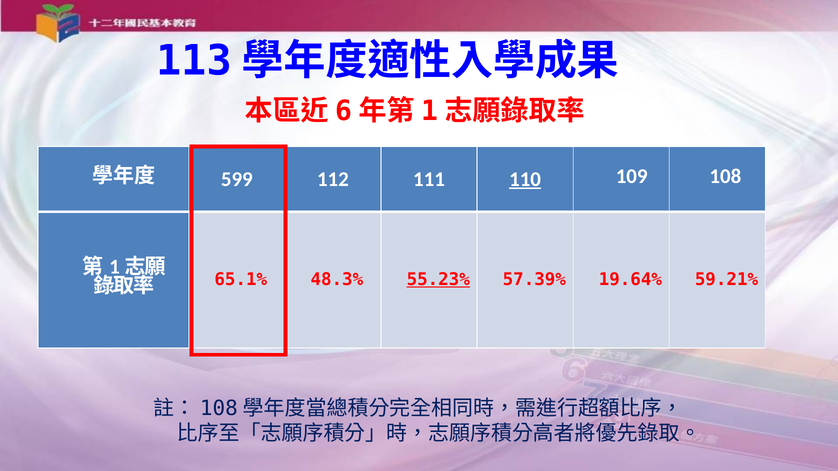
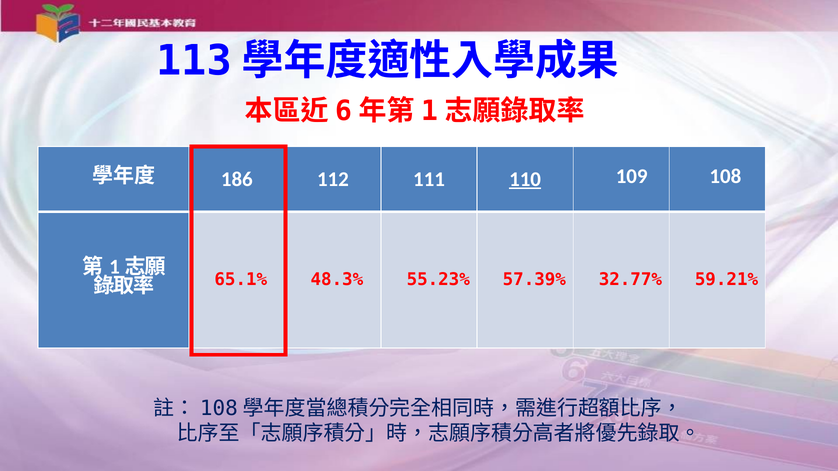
599: 599 -> 186 (237, 179)
55.23% underline: present -> none (438, 280)
19.64%: 19.64% -> 32.77% (630, 280)
